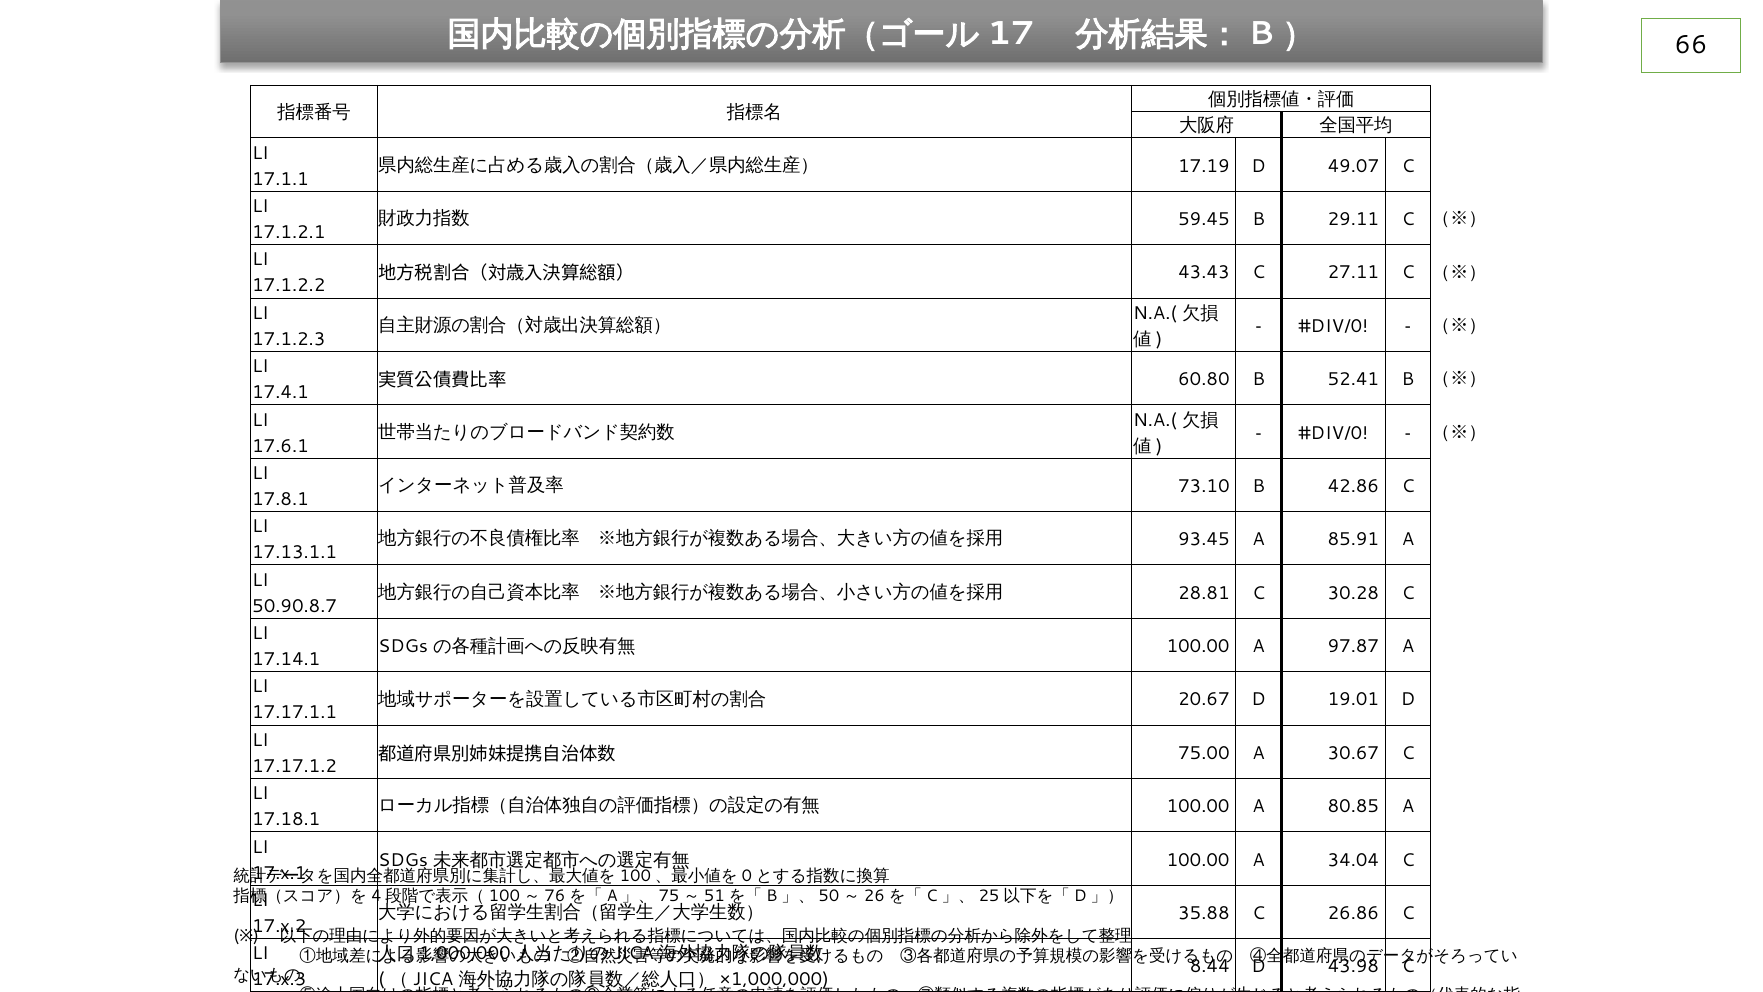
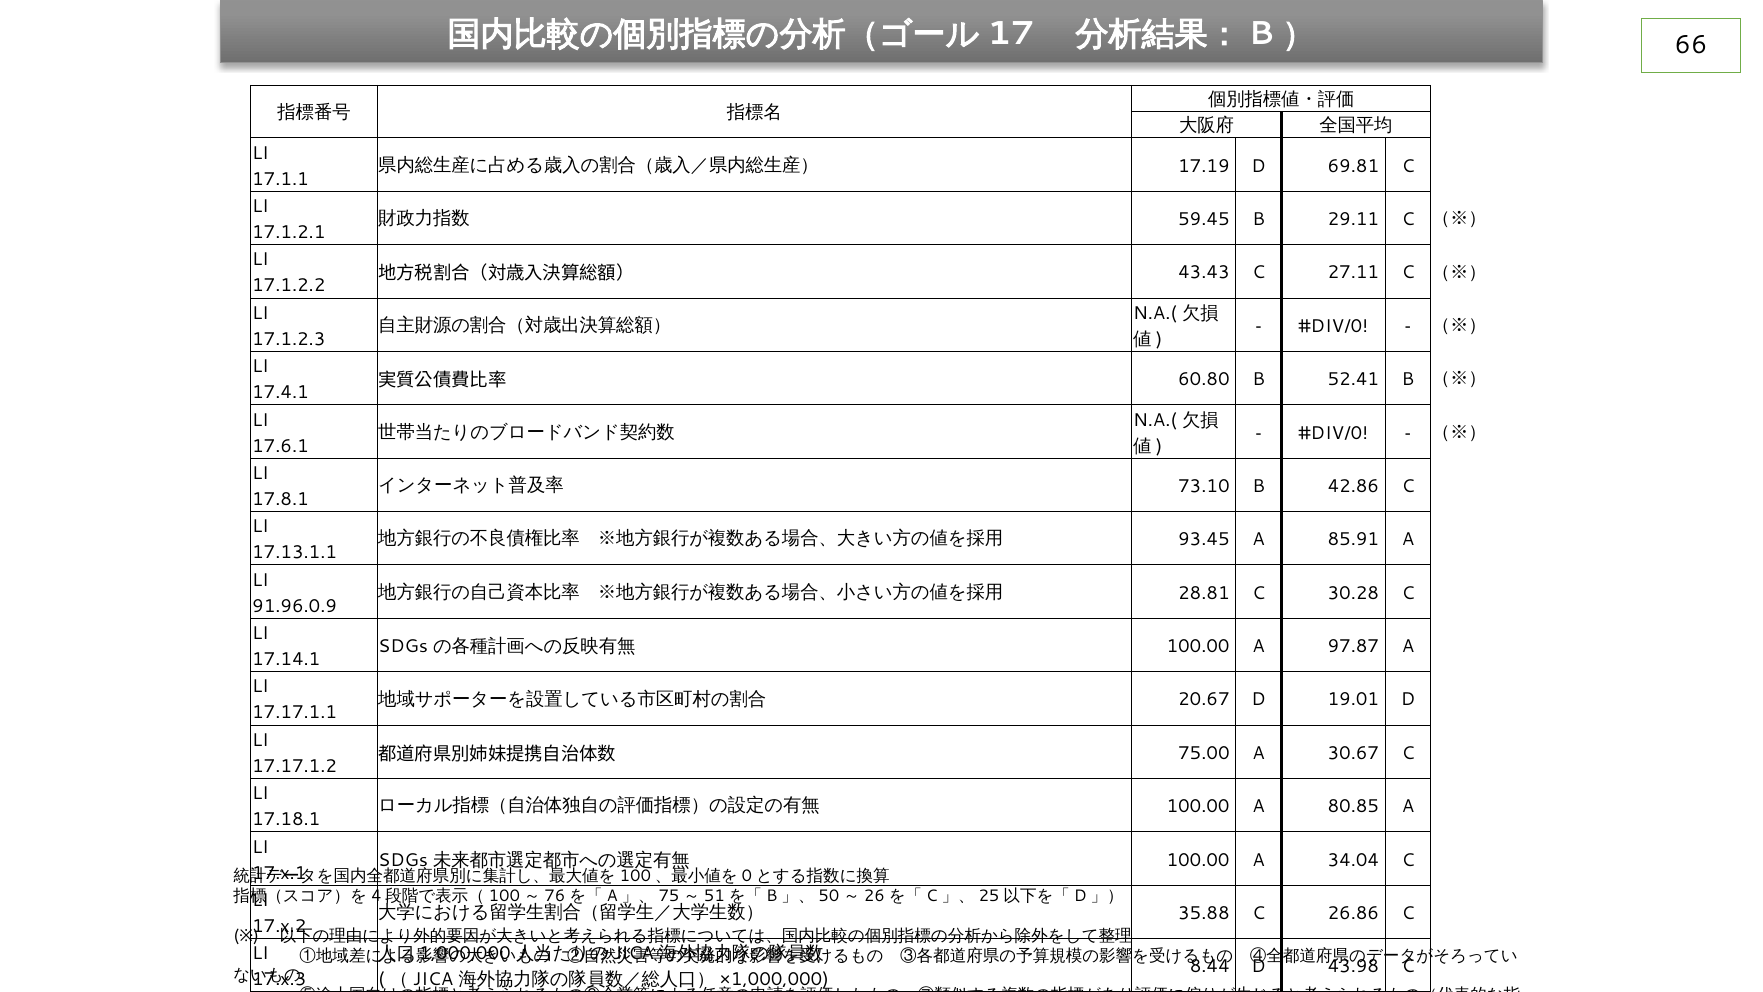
49.07: 49.07 -> 69.81 (1353, 166)
50.90.8.7: 50.90.8.7 -> 91.96.0.9 (295, 606)
